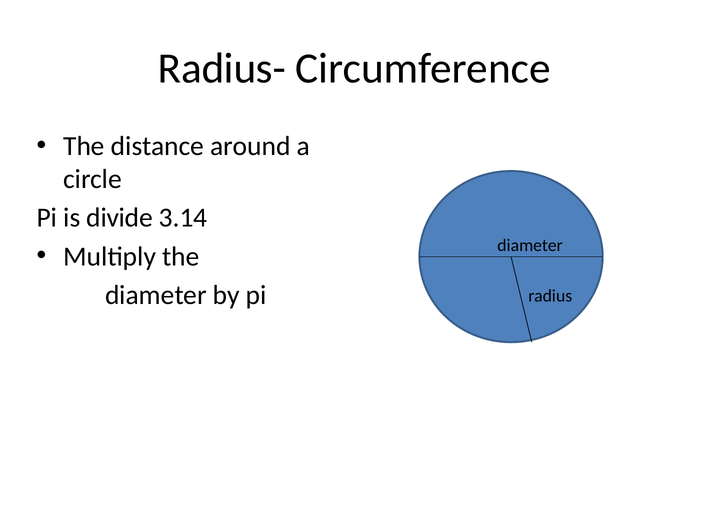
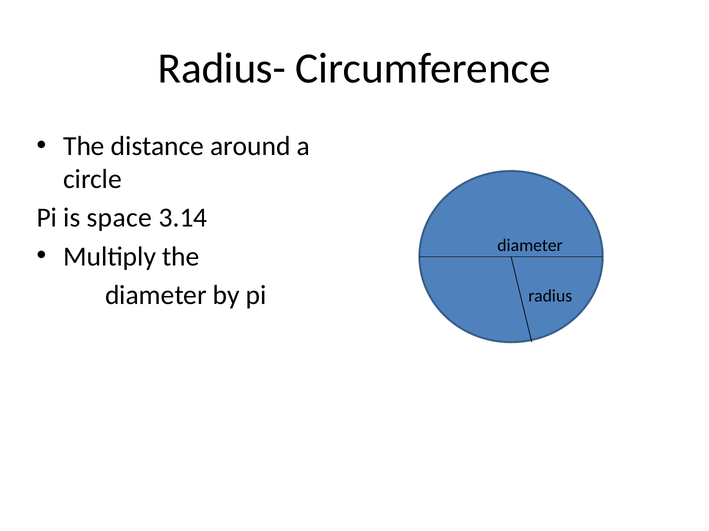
divide: divide -> space (119, 218)
